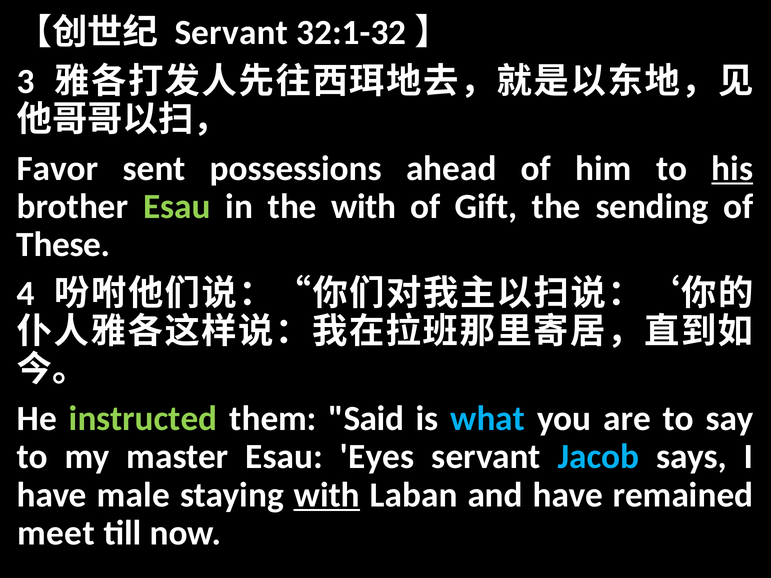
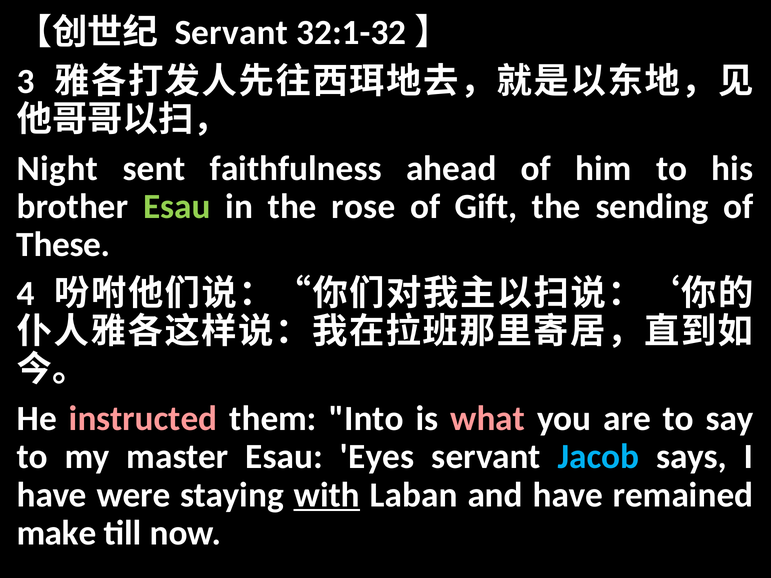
Favor: Favor -> Night (57, 168)
possessions: possessions -> faithfulness (296, 168)
his underline: present -> none (732, 168)
the with: with -> rose (363, 207)
instructed colour: light green -> pink (143, 419)
Said: Said -> Into (366, 419)
what colour: light blue -> pink (488, 419)
male: male -> were (134, 495)
meet: meet -> make (56, 533)
